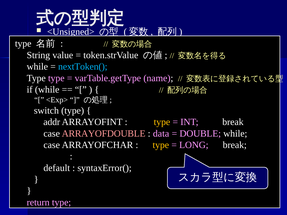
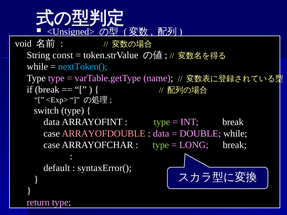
type: type -> void (23, 44)
value: value -> const (63, 55)
if while: while -> break (47, 90)
addr: addr -> data (52, 122)
type colour: yellow -> light green (162, 122)
type colour: yellow -> light green (161, 145)
